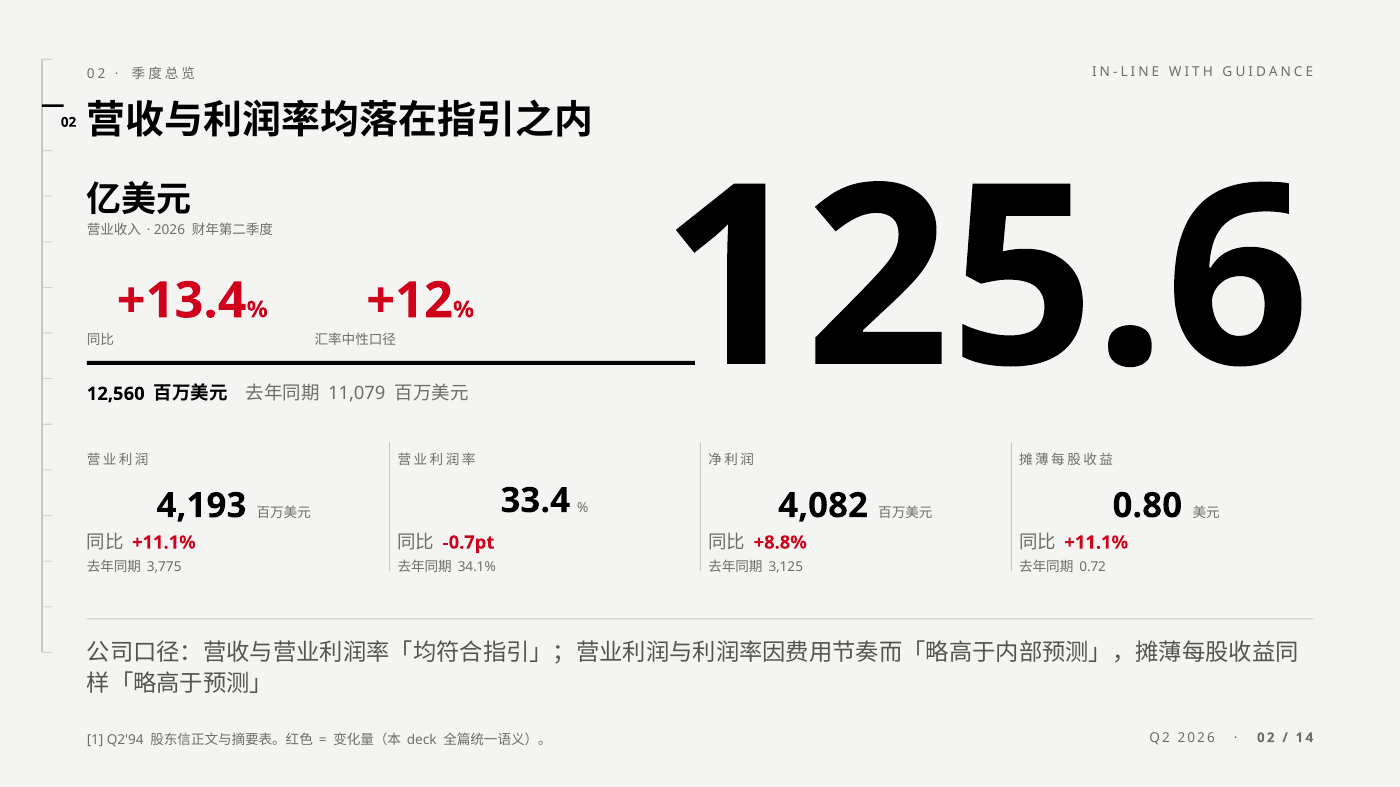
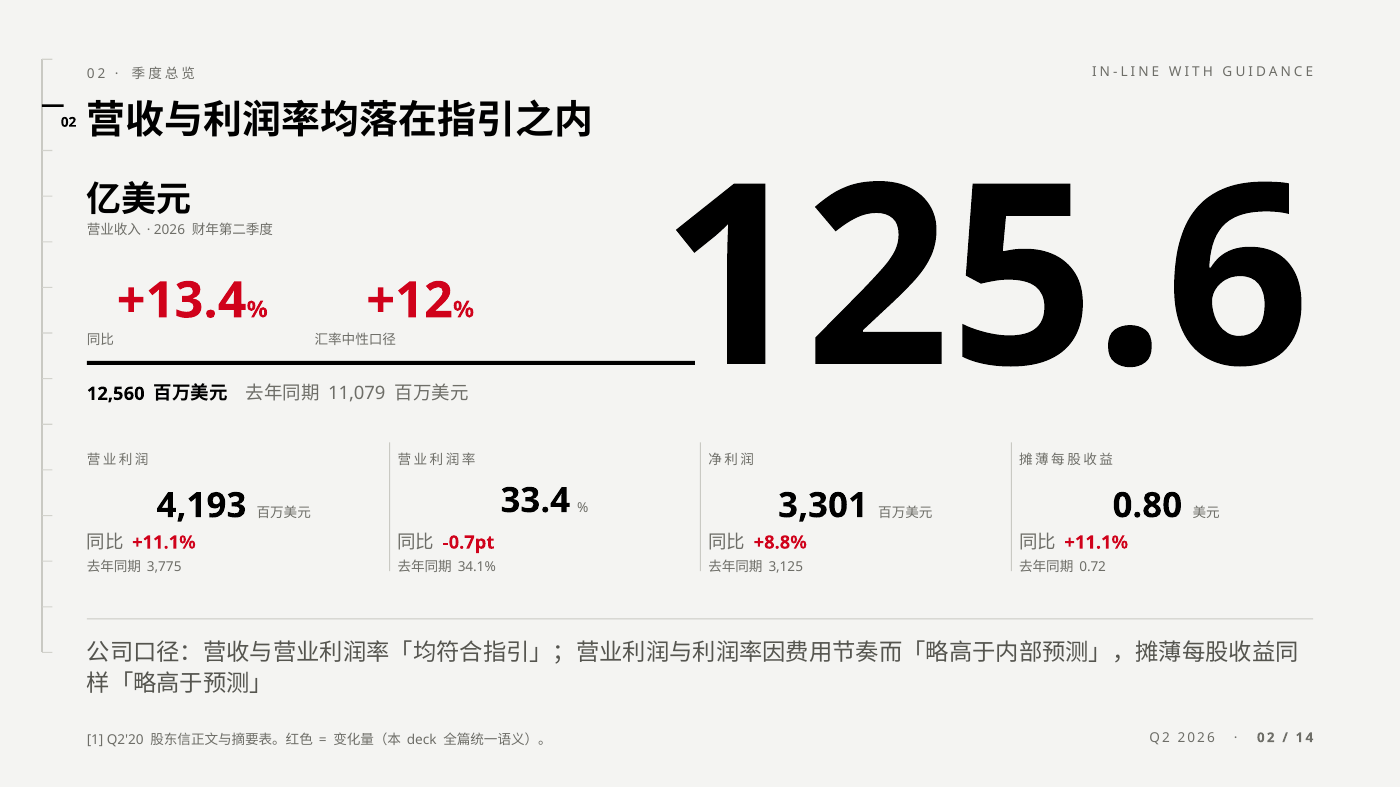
4,082: 4,082 -> 3,301 (823, 506)
Q2'94: Q2'94 -> Q2'20 (125, 740)
